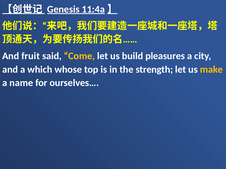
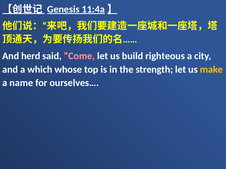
fruit: fruit -> herd (31, 56)
Come colour: yellow -> pink (79, 56)
pleasures: pleasures -> righteous (165, 56)
